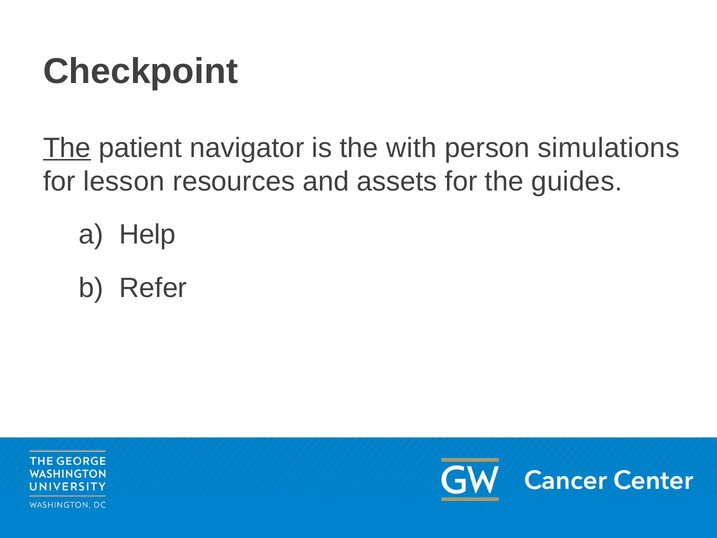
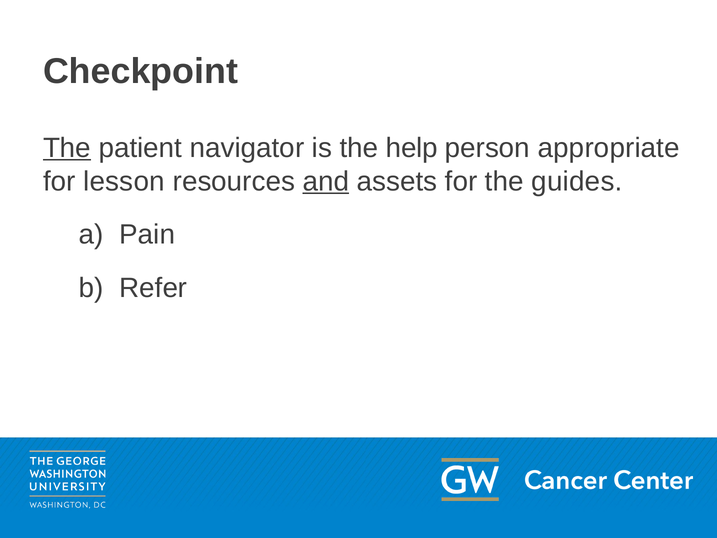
with: with -> help (412, 148)
simulations: simulations -> appropriate (609, 148)
and underline: none -> present (326, 181)
Help: Help -> Pain (147, 235)
